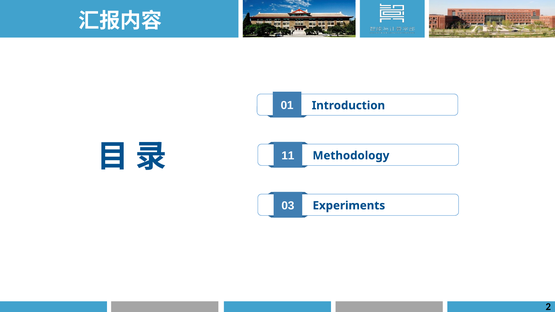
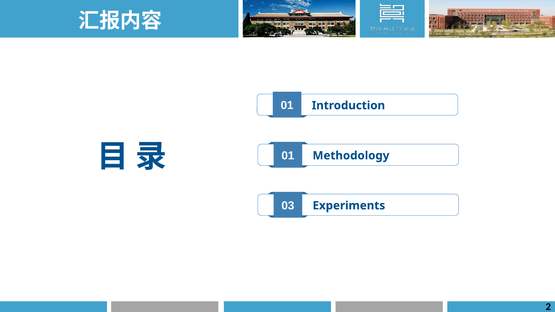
11: 11 -> 01 (288, 156)
